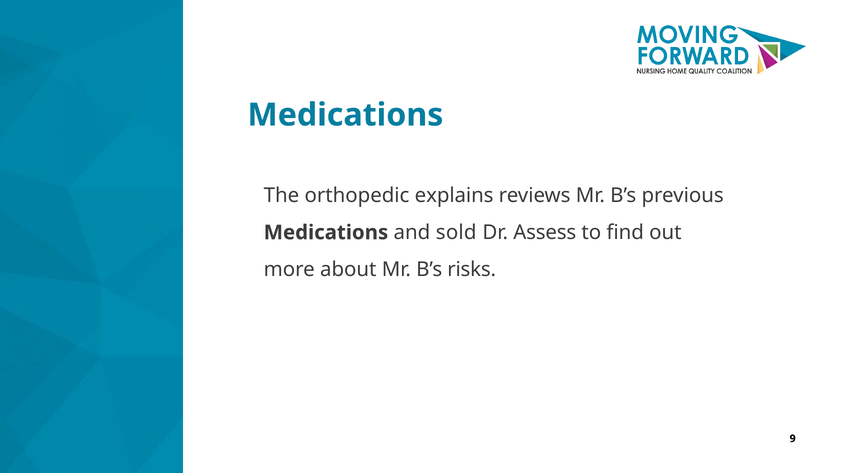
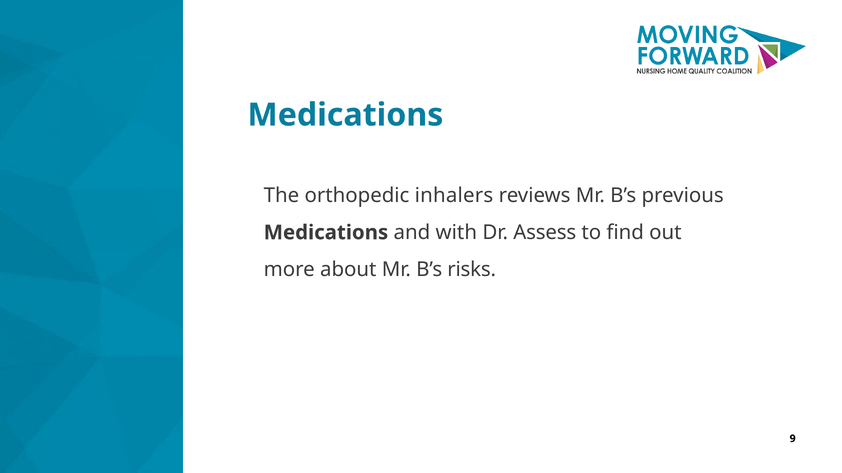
explains: explains -> inhalers (454, 196)
sold: sold -> with (456, 233)
